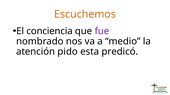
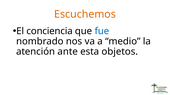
fue colour: purple -> blue (102, 31)
pido: pido -> ante (68, 52)
predicó: predicó -> objetos (120, 52)
